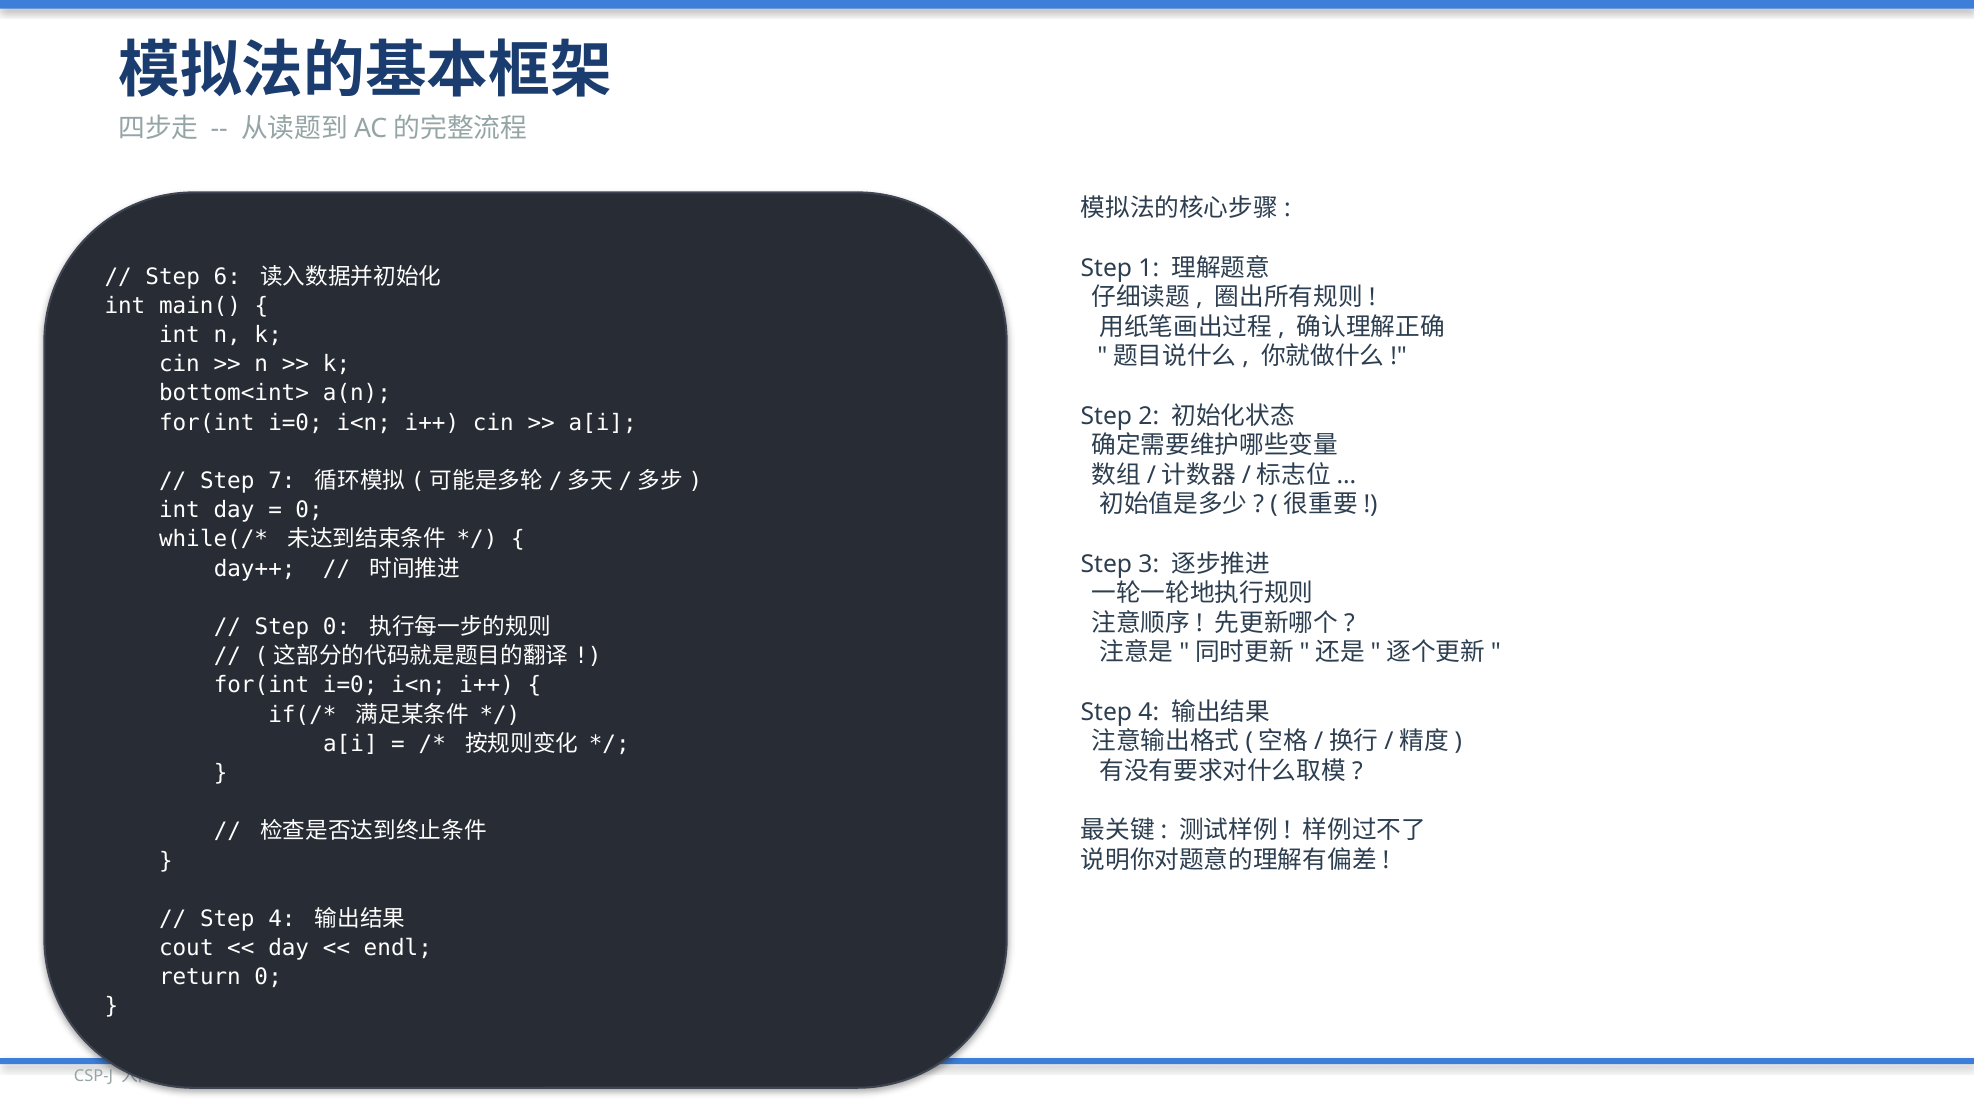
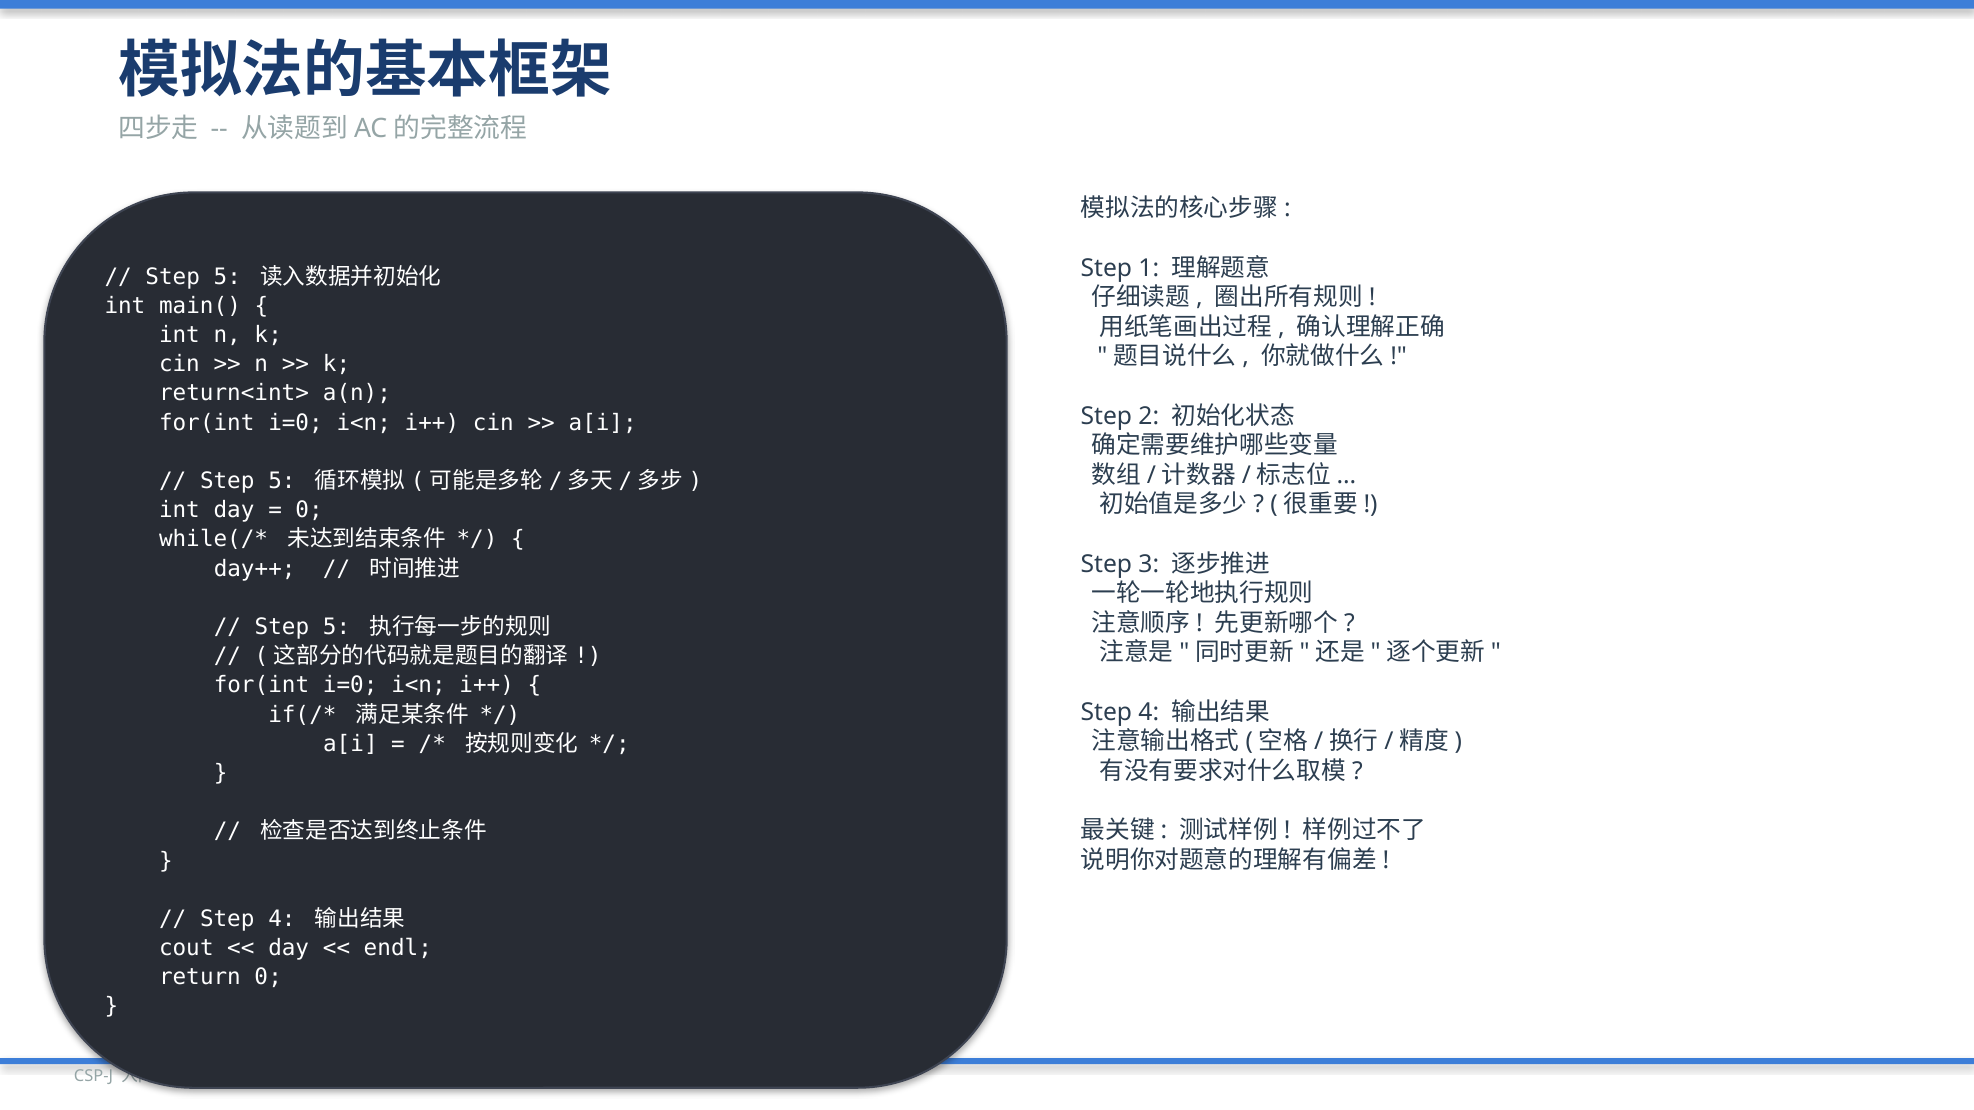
6: 6 -> 5 (227, 277)
bottom<int>: bottom<int> -> return<int> (234, 394)
7: 7 -> 5 (282, 481)
0: 0 -> 5 (337, 627)
